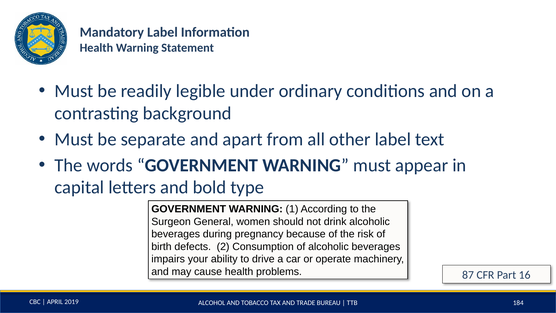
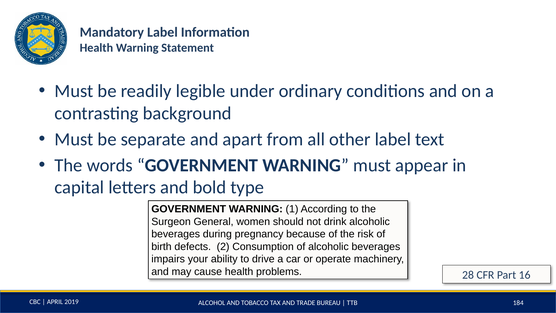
87: 87 -> 28 (468, 275)
